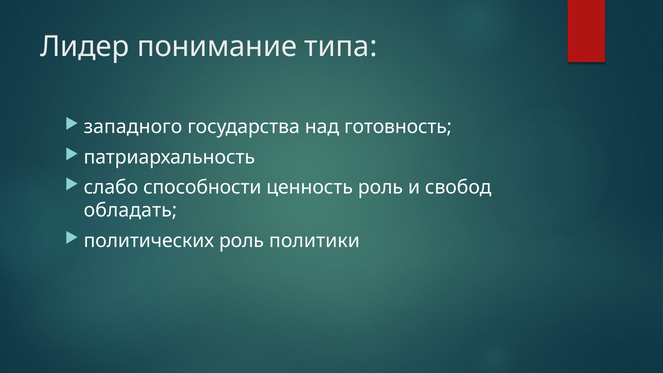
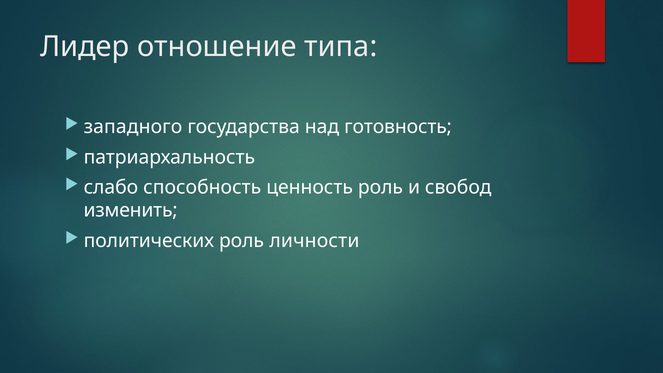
понимание: понимание -> отношение (217, 47)
способности: способности -> способность (202, 187)
обладать: обладать -> изменить (131, 211)
политики: политики -> личности (314, 241)
